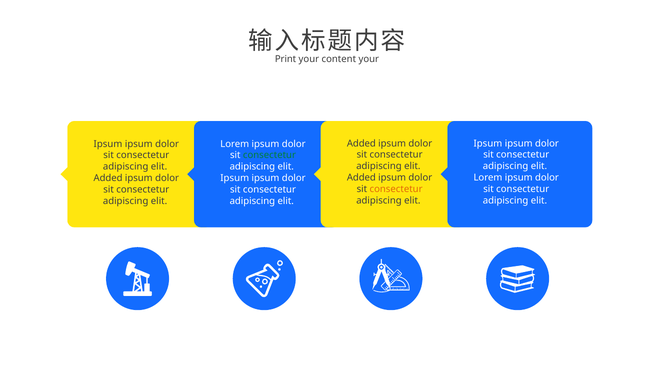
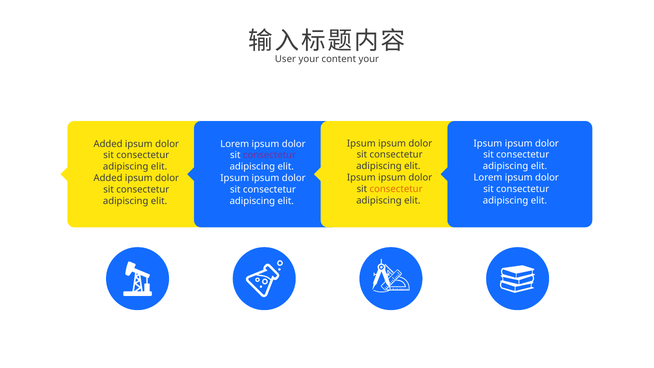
Print: Print -> User (285, 59)
Added: Added -> Ipsum (361, 143)
Ipsum: Ipsum -> Added (108, 144)
consectetur colour: green -> purple (269, 155)
Added: Added -> Ipsum (361, 178)
